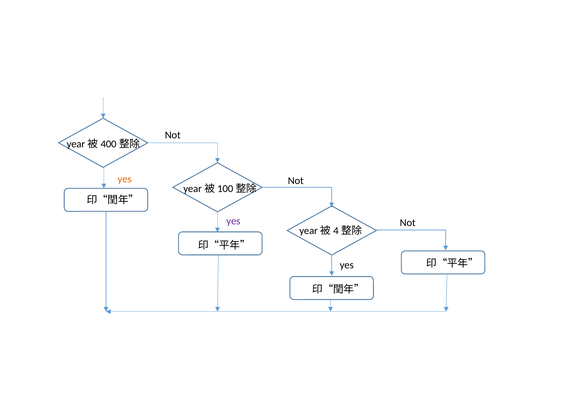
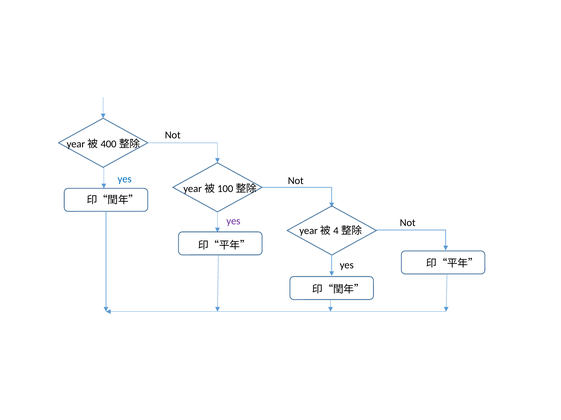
yes colour: orange -> blue (125, 179)
